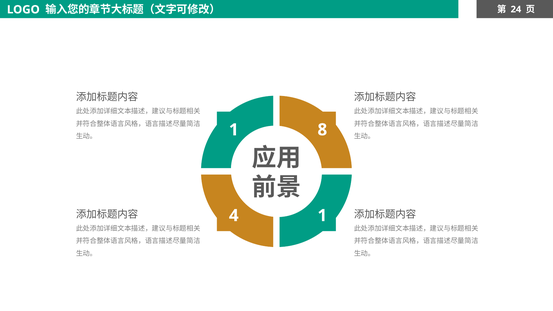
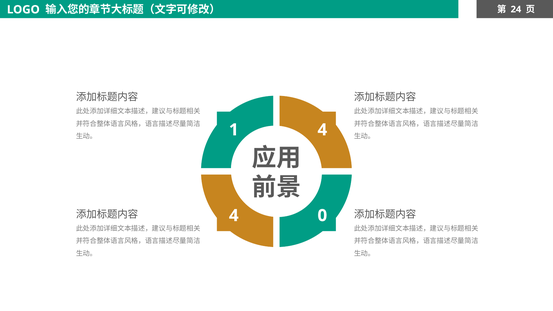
1 8: 8 -> 4 (322, 130)
4 1: 1 -> 0 (322, 216)
